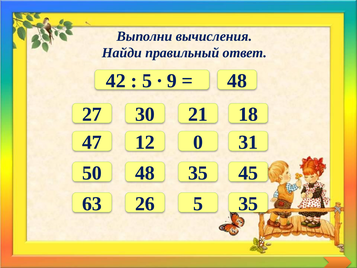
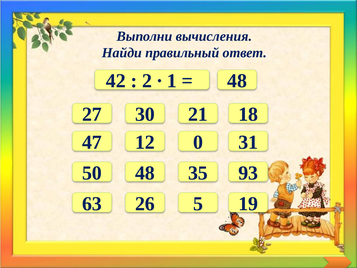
5: 5 -> 2 (147, 81)
9: 9 -> 1 (172, 81)
45: 45 -> 93 (248, 173)
5 35: 35 -> 19 (248, 204)
